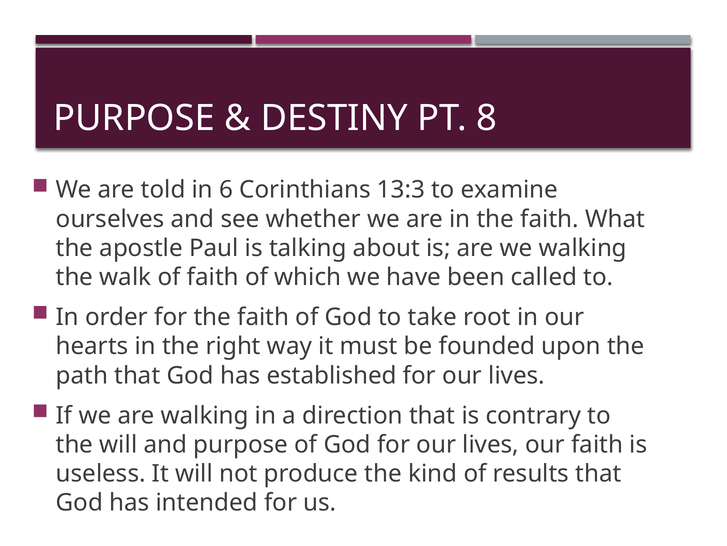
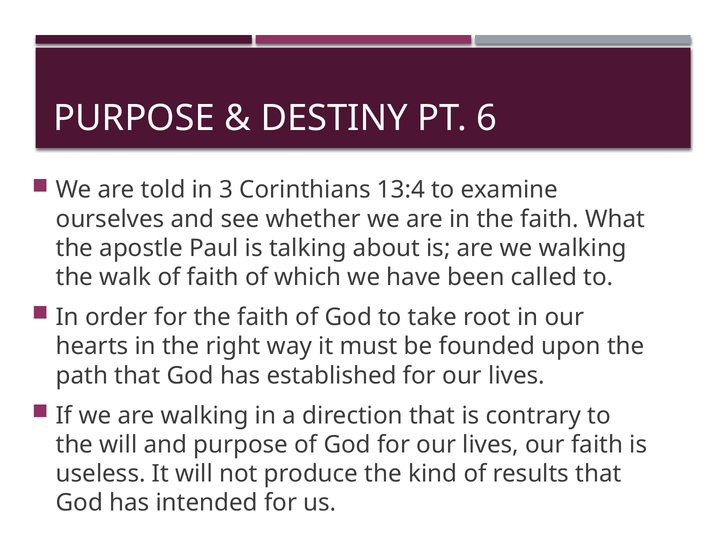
8: 8 -> 6 (487, 118)
6: 6 -> 3 (226, 190)
13:3: 13:3 -> 13:4 (401, 190)
